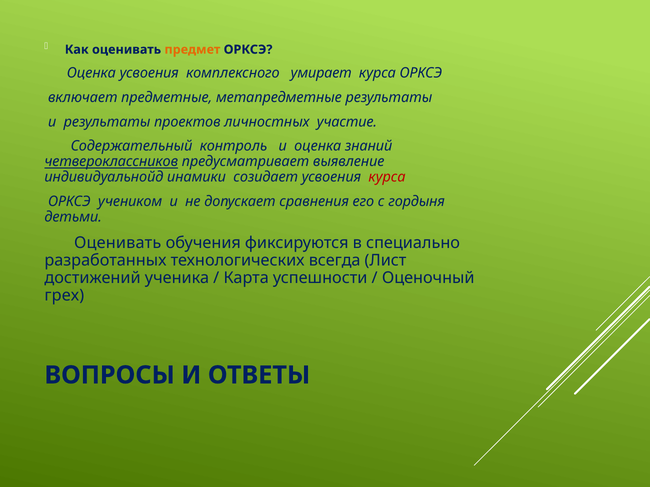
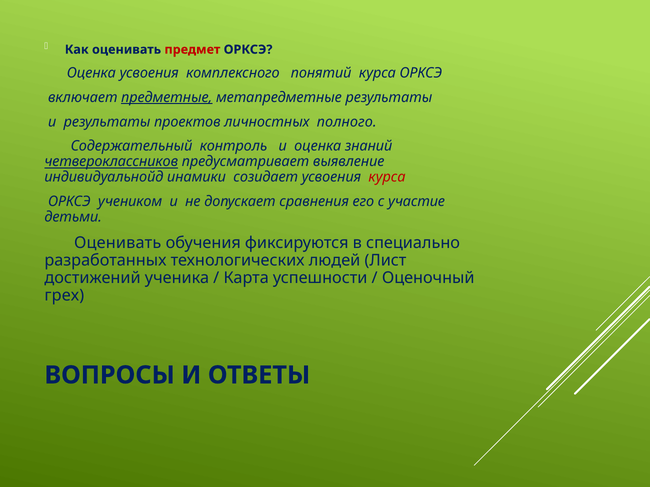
предмет colour: orange -> red (192, 50)
умирает: умирает -> понятий (321, 73)
предметные underline: none -> present (167, 98)
участие: участие -> полного (347, 122)
гордыня: гордыня -> участие (417, 202)
всегда: всегда -> людей (335, 261)
